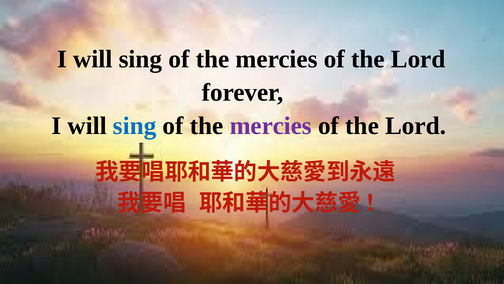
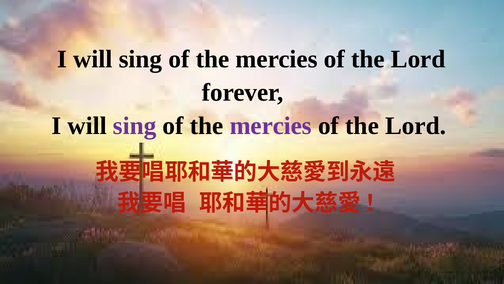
sing colour: blue -> purple (135, 125)
